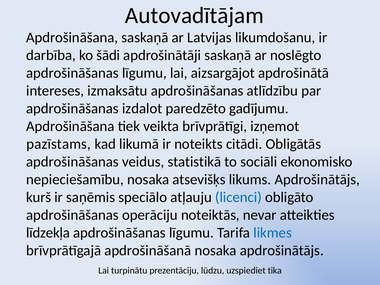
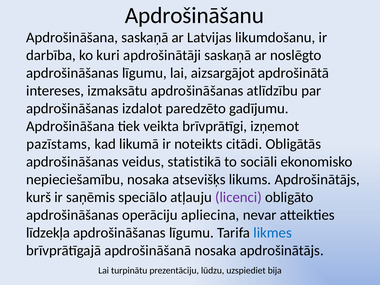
Autovadītājam: Autovadītājam -> Apdrošināšanu (194, 16)
šādi: šādi -> kuri (108, 55)
licenci colour: blue -> purple (238, 197)
noteiktās: noteiktās -> apliecina (210, 215)
tika: tika -> bija (275, 270)
